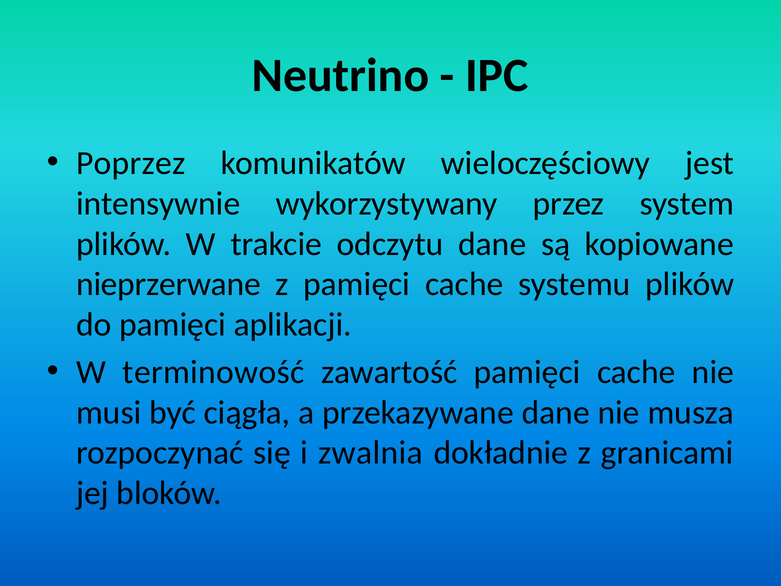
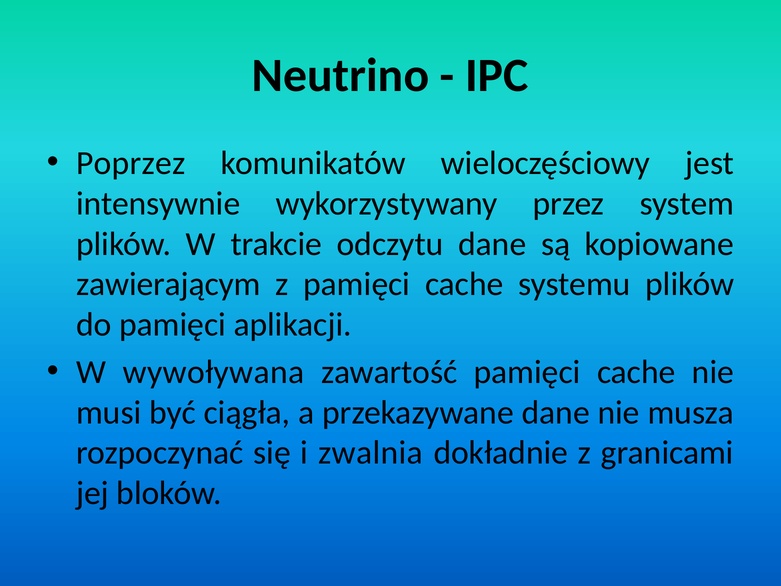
nieprzerwane: nieprzerwane -> zawierającym (168, 284)
terminowość: terminowość -> wywoływana (213, 372)
